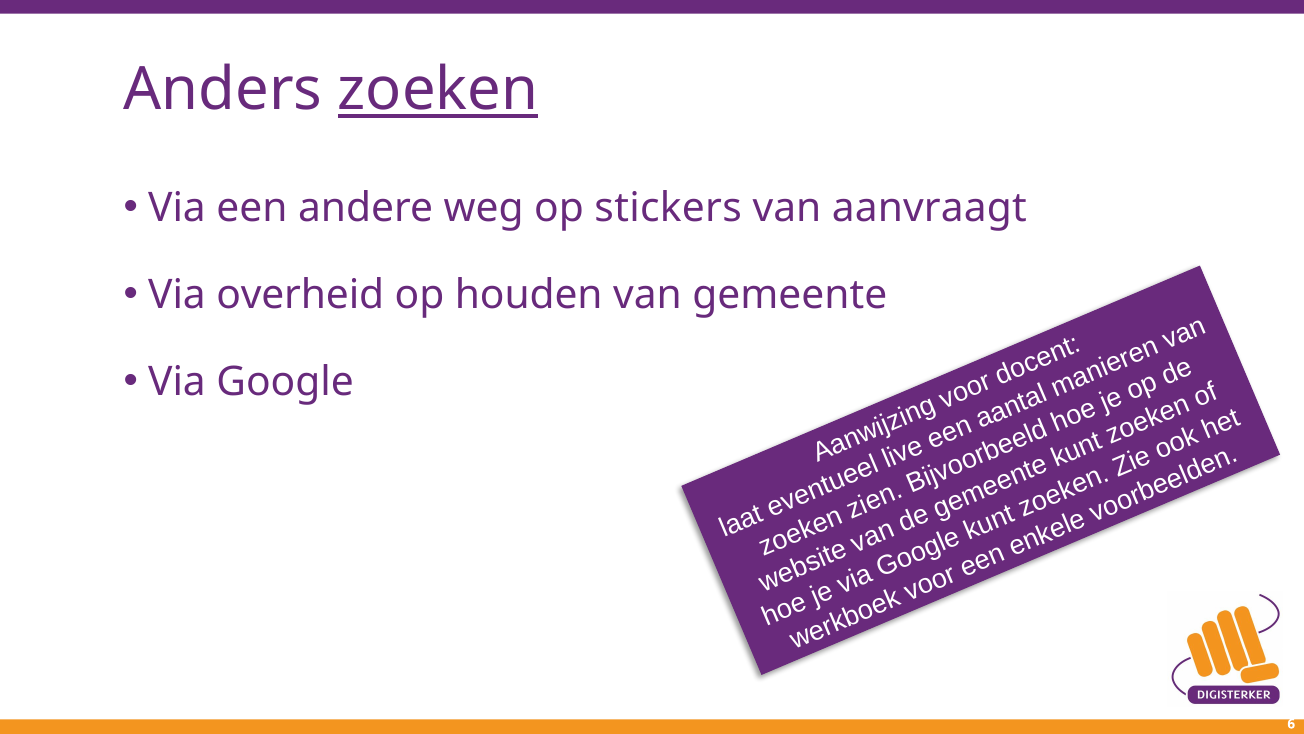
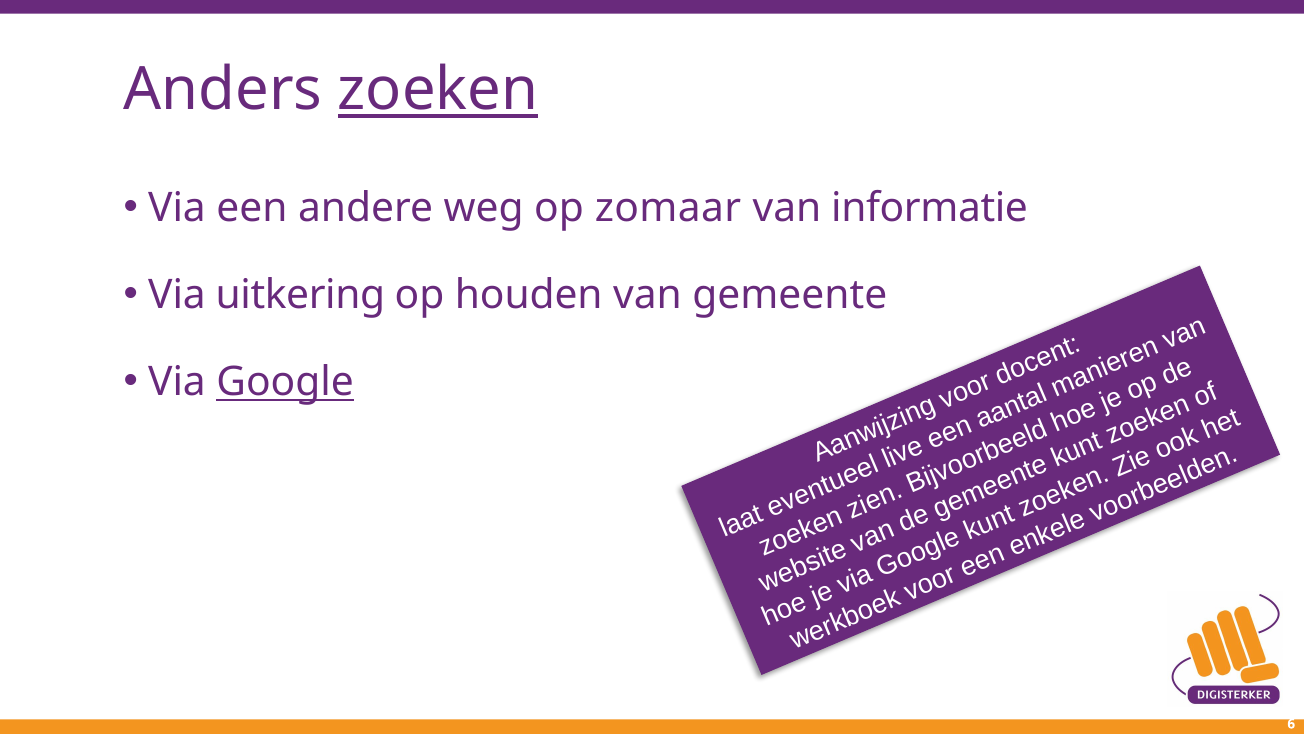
stickers: stickers -> zomaar (668, 208)
aanvraagt: aanvraagt -> informatie (930, 208)
overheid: overheid -> uitkering (300, 295)
Google underline: none -> present (285, 382)
